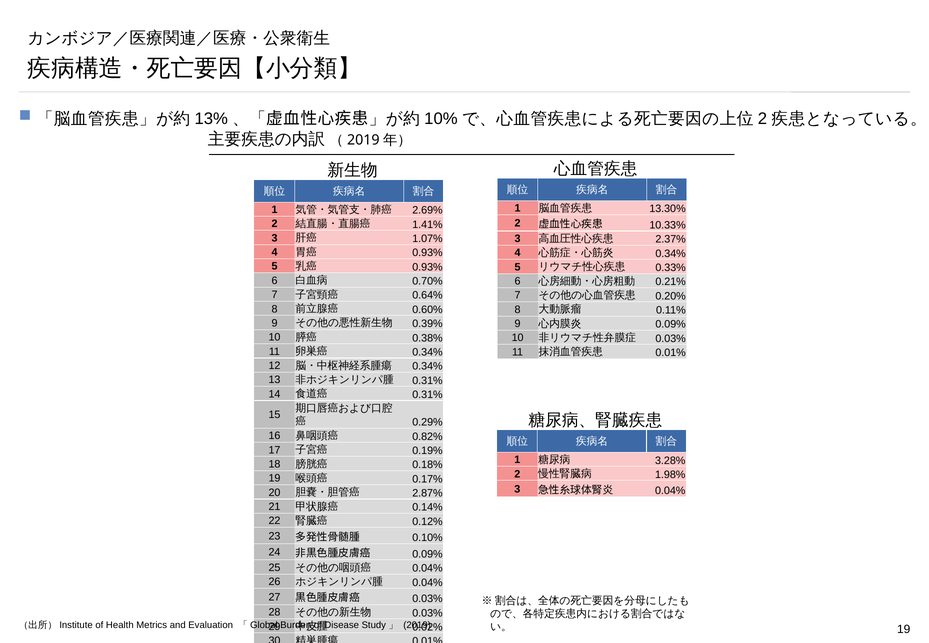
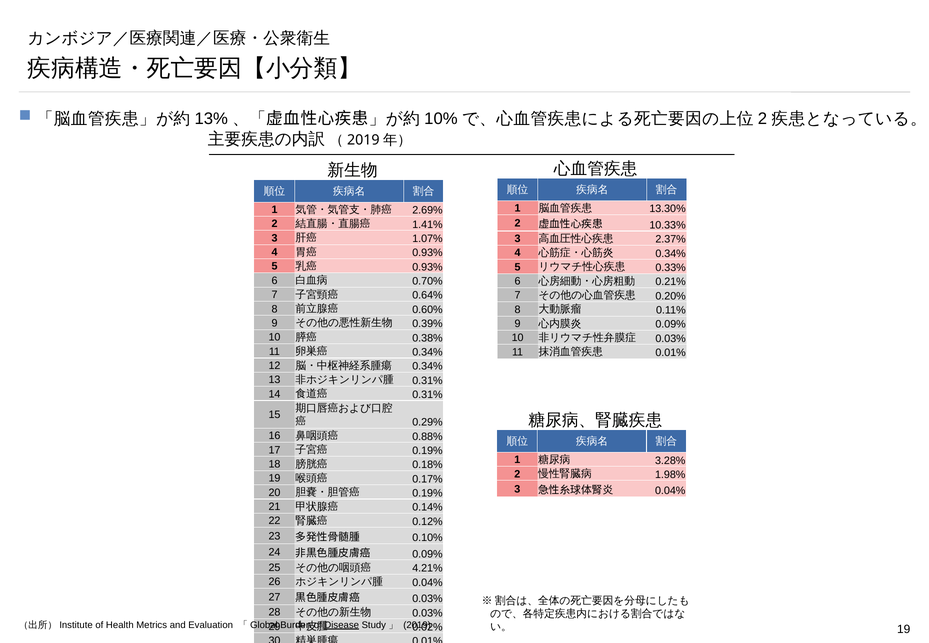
0.82%: 0.82% -> 0.88% (427, 437)
2.87%: 2.87% -> 0.19% (427, 493)
0.04%: 0.04% -> 4.21% (427, 568)
Disease underline: none -> present (342, 625)
